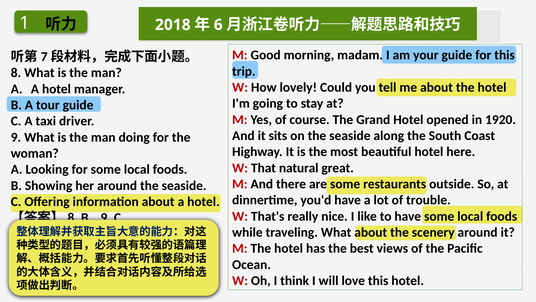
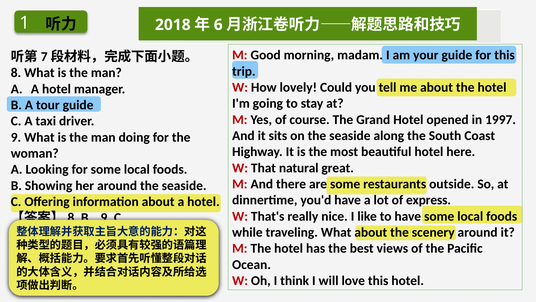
1920: 1920 -> 1997 (501, 119)
trouble: trouble -> express (428, 200)
